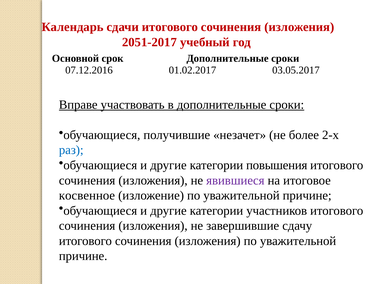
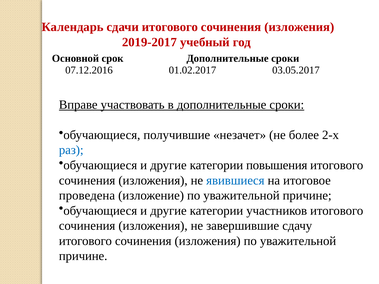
2051-2017: 2051-2017 -> 2019-2017 (149, 42)
явившиеся colour: purple -> blue (235, 180)
косвенное: косвенное -> проведена (87, 196)
